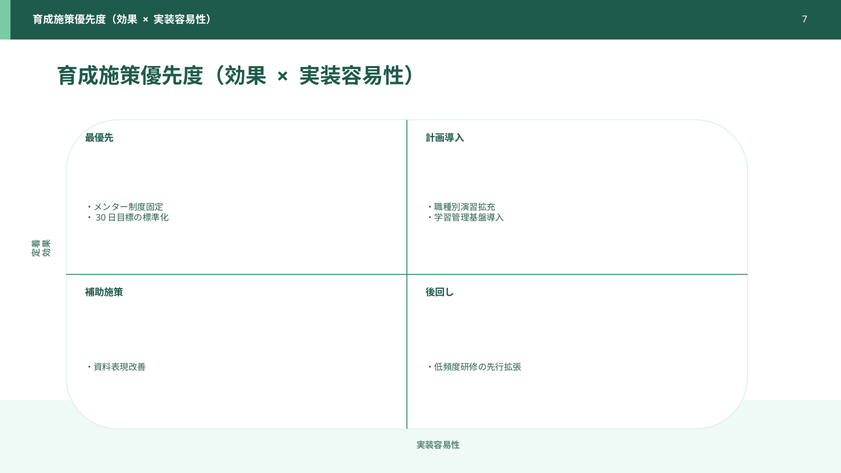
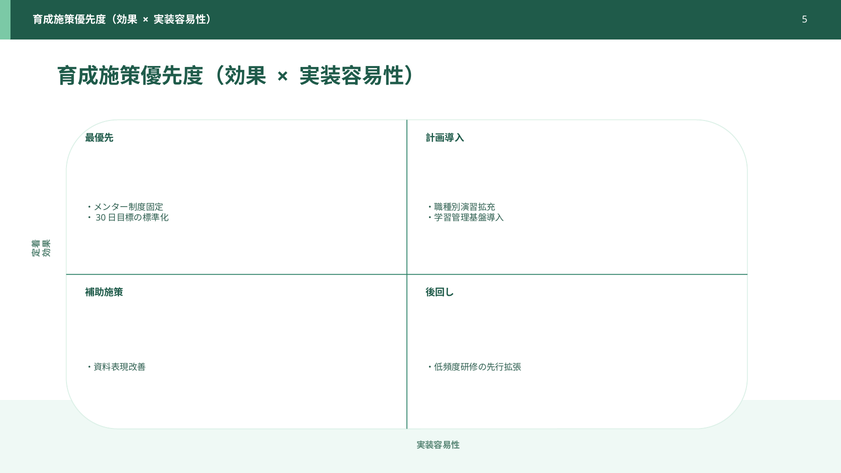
7: 7 -> 5 (805, 20)
